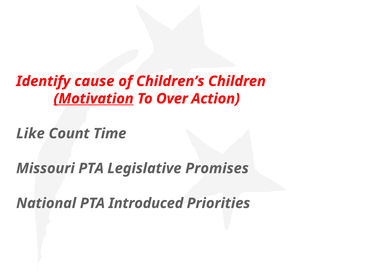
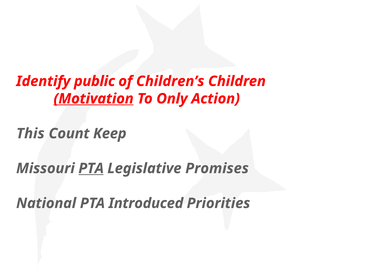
cause: cause -> public (95, 81)
Over: Over -> Only (172, 99)
Like: Like -> This (30, 134)
Time: Time -> Keep (110, 134)
PTA underline: none -> present (91, 169)
